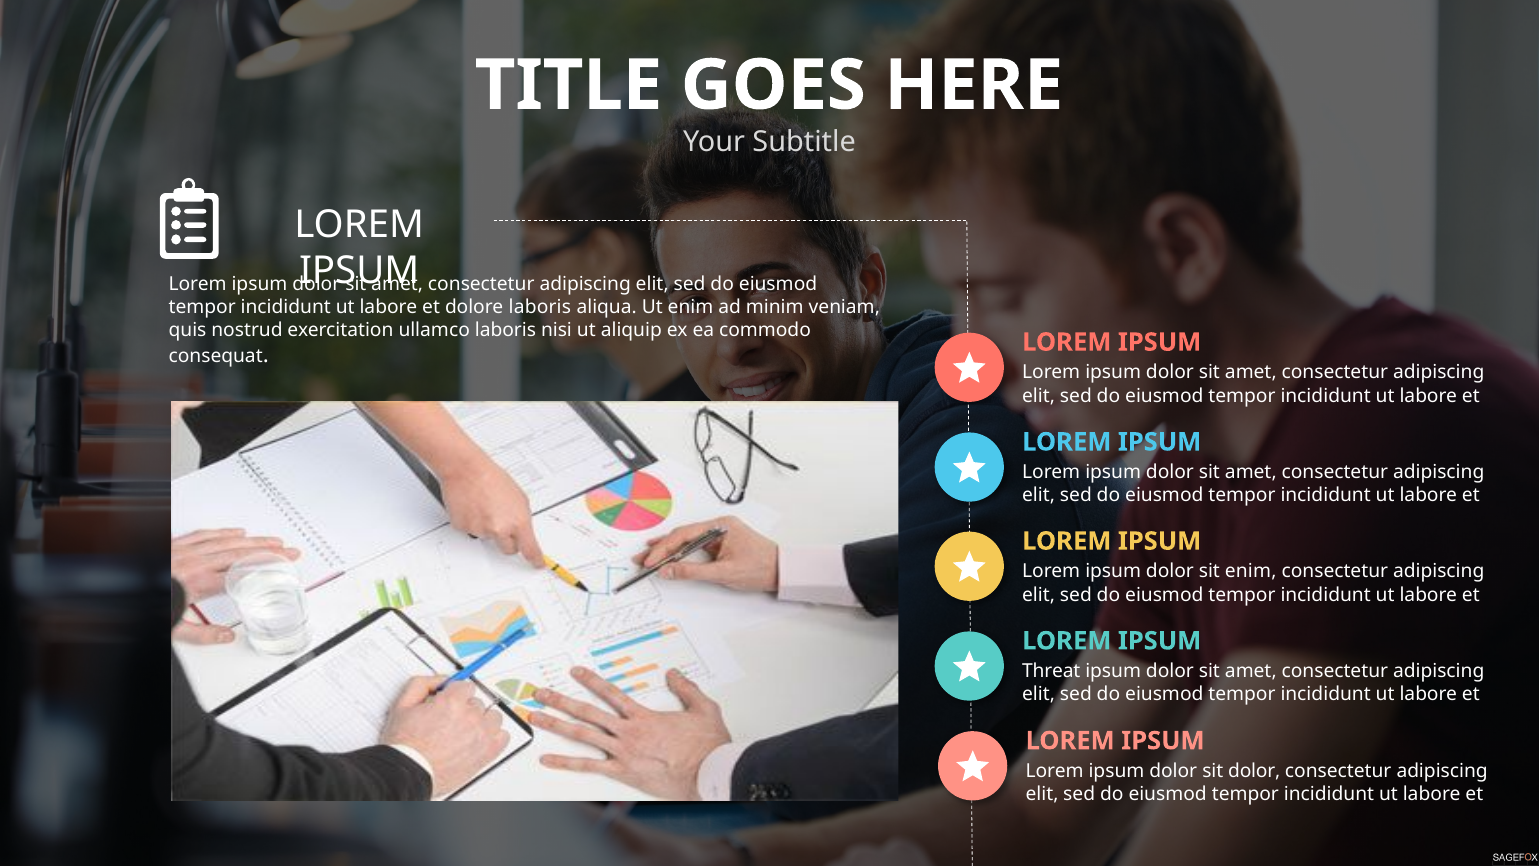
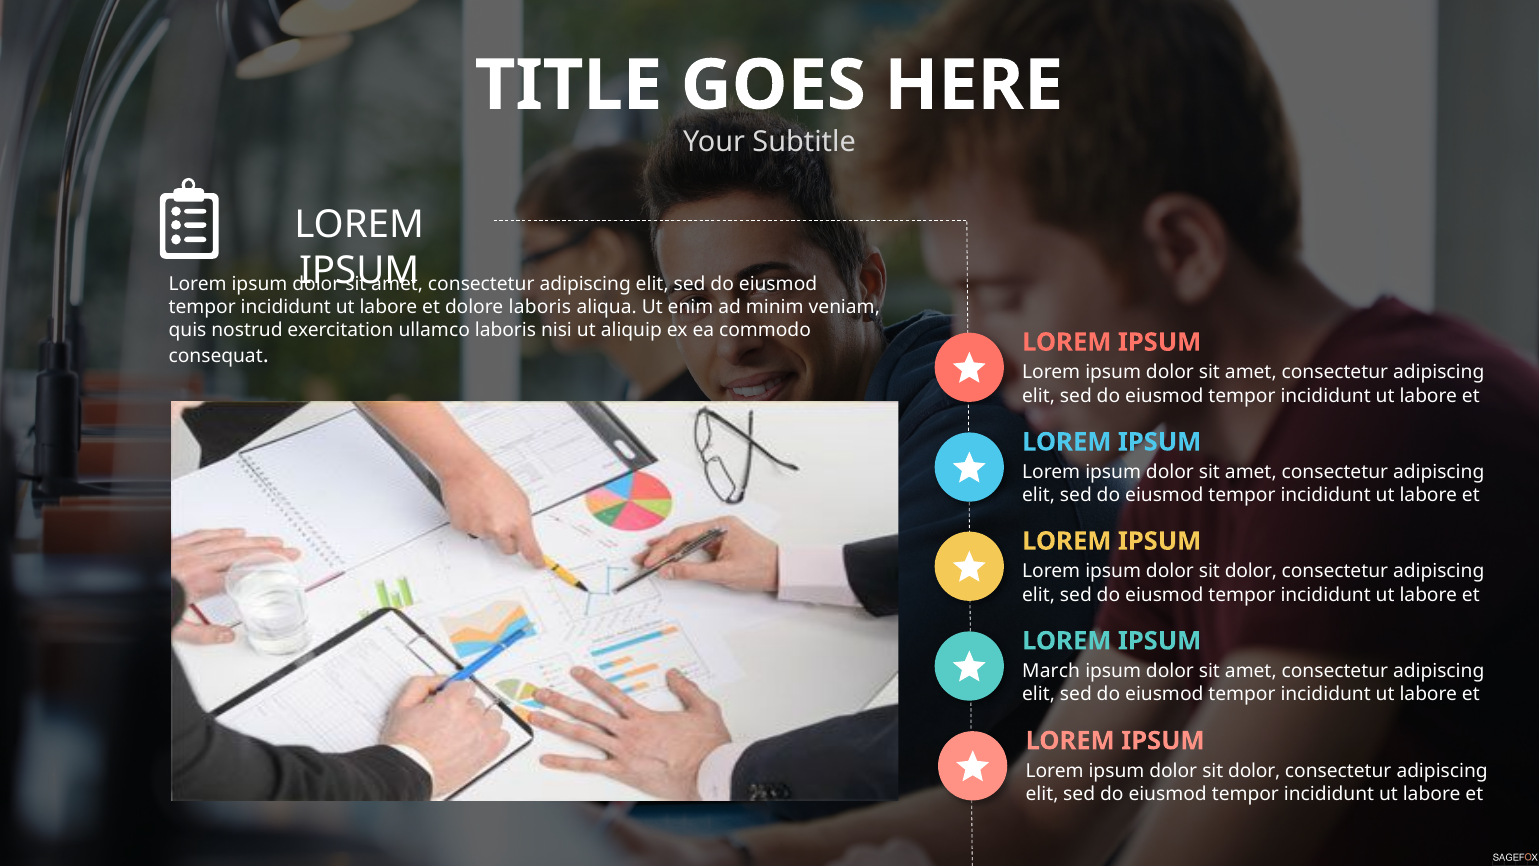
enim: enim -> dolor (1251, 571)
Threat: Threat -> March (1051, 671)
